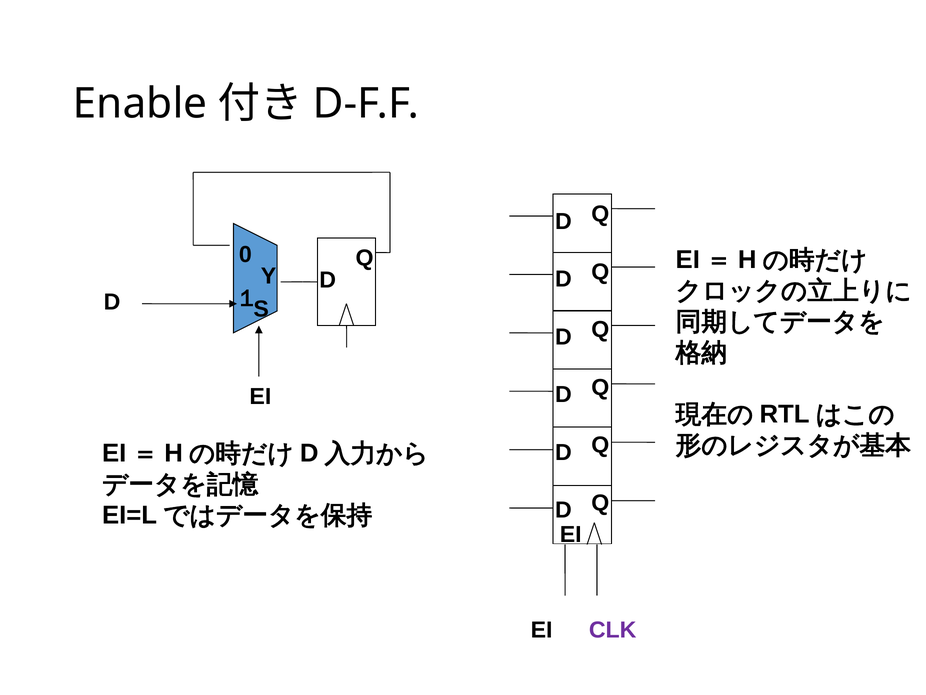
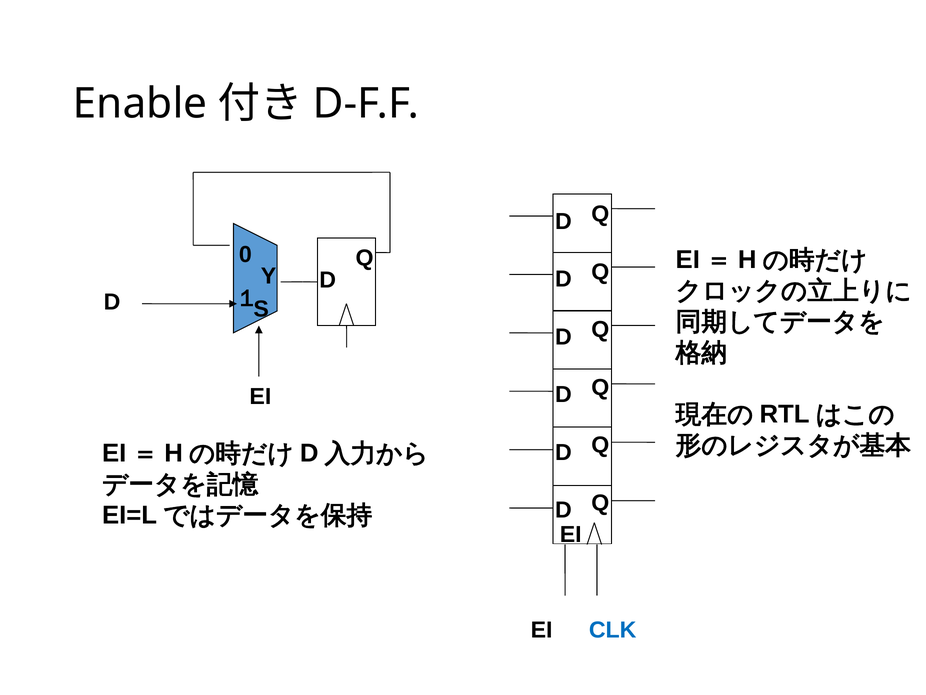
CLK colour: purple -> blue (613, 630)
